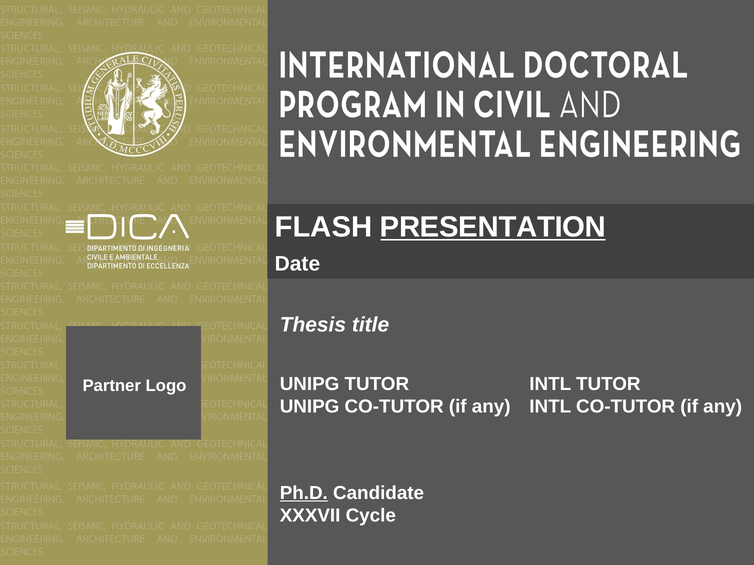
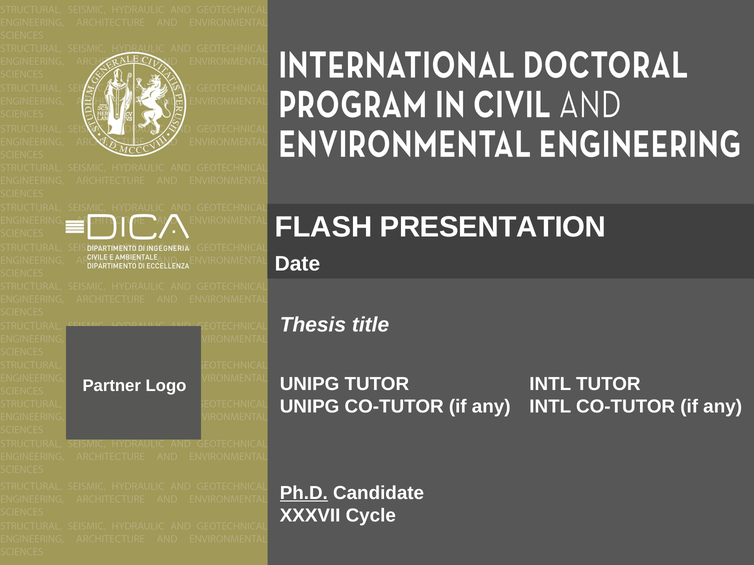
PRESENTATION underline: present -> none (493, 227)
